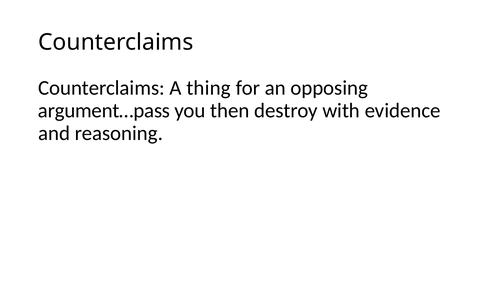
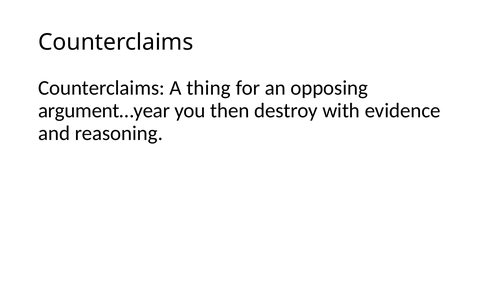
argument…pass: argument…pass -> argument…year (104, 111)
